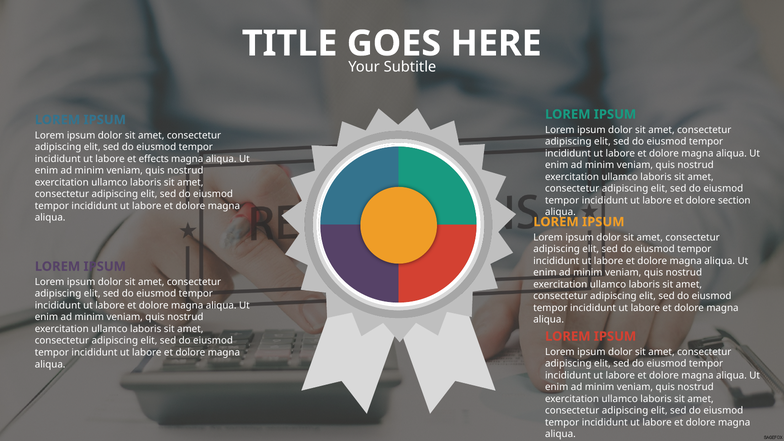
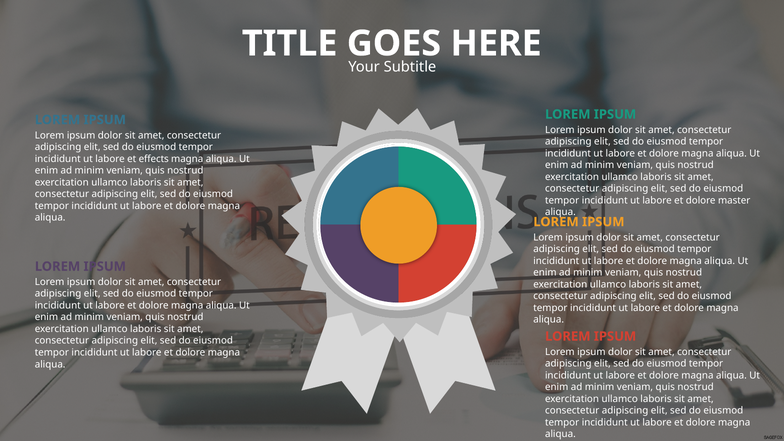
section: section -> master (734, 200)
